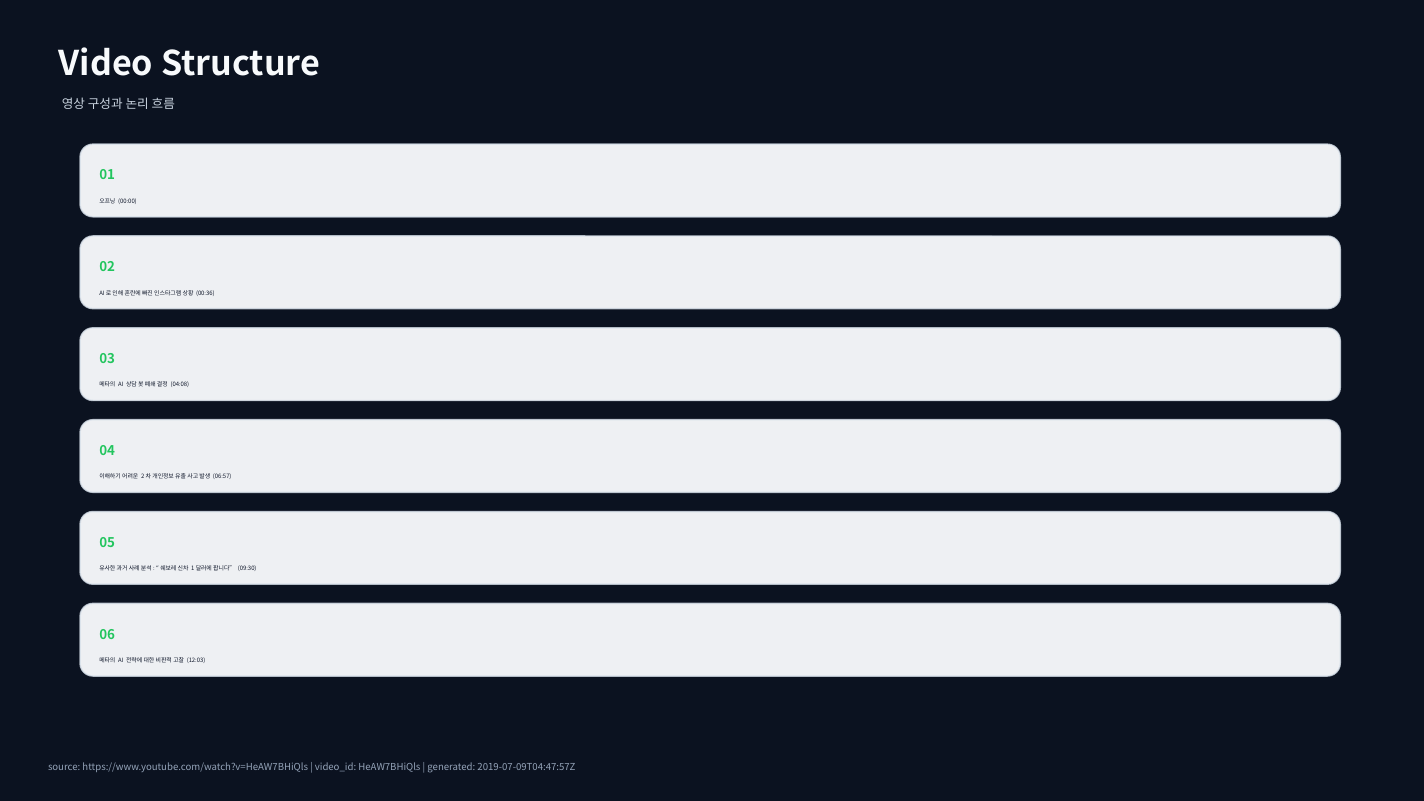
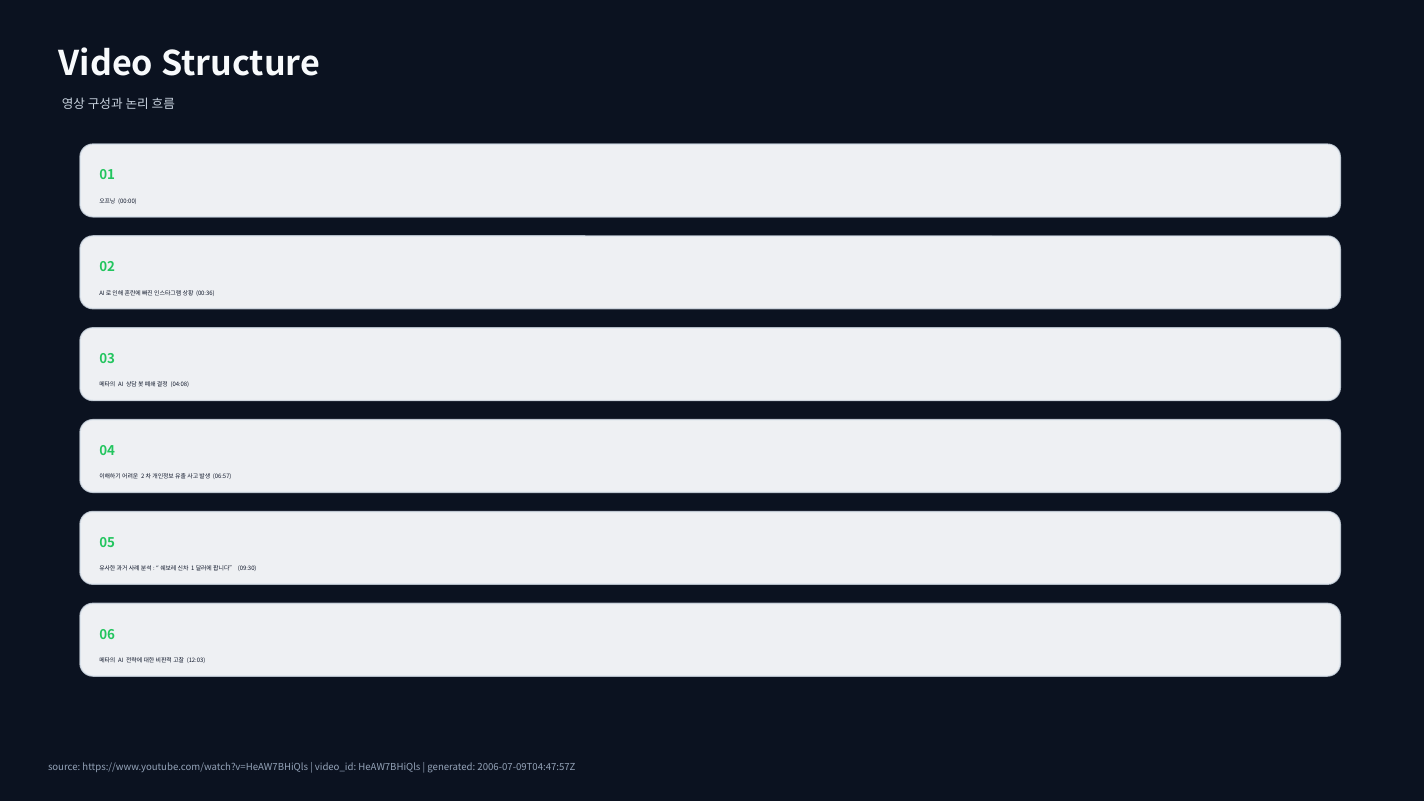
2019-07-09T04:47:57Z: 2019-07-09T04:47:57Z -> 2006-07-09T04:47:57Z (527, 767)
